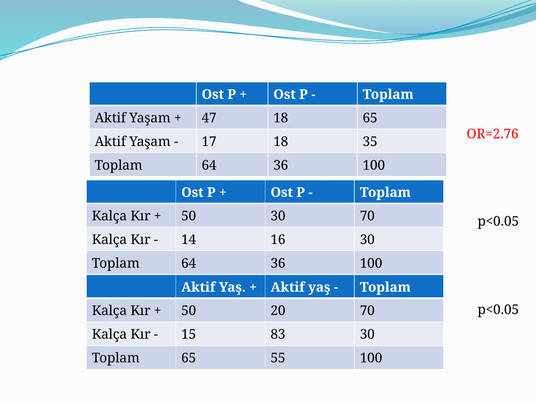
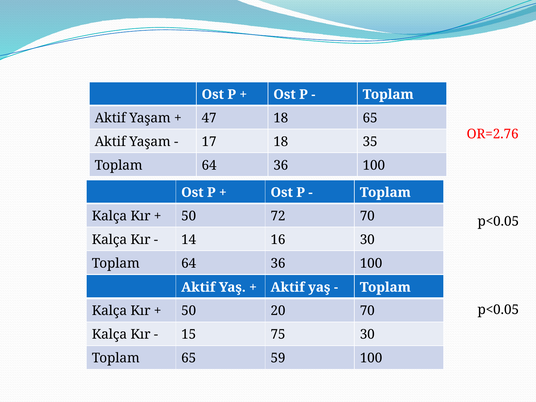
50 30: 30 -> 72 (278, 216)
83: 83 -> 75 (278, 335)
55: 55 -> 59 (278, 358)
